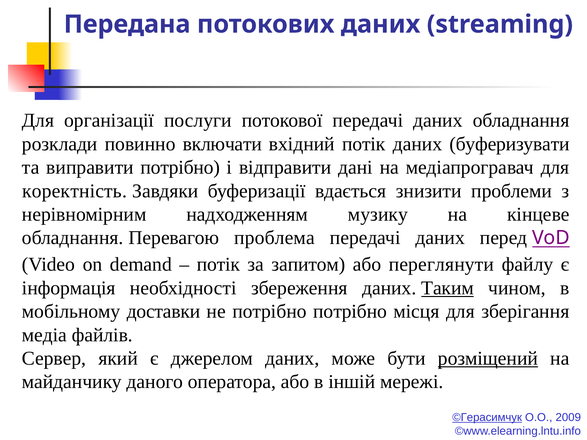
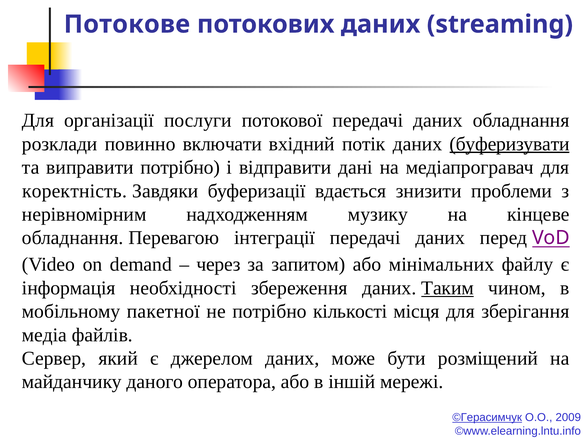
Передана: Передана -> Потокове (127, 24)
буферизувати underline: none -> present (510, 144)
проблема: проблема -> інтеграції (275, 238)
потік: потік -> через (218, 265)
переглянути: переглянути -> мінімальних (441, 265)
доставки: доставки -> пакетної (163, 312)
потрібно потрібно: потрібно -> кількості (350, 312)
розміщений underline: present -> none (488, 359)
